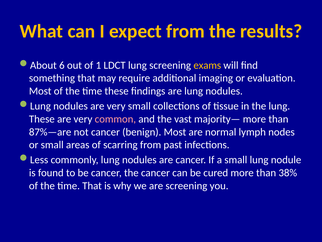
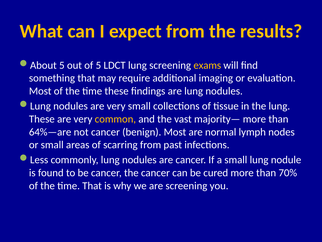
About 6: 6 -> 5 (62, 65)
of 1: 1 -> 5 (98, 65)
common colour: pink -> yellow (115, 119)
87%—are: 87%—are -> 64%—are (50, 132)
38%: 38% -> 70% (288, 172)
